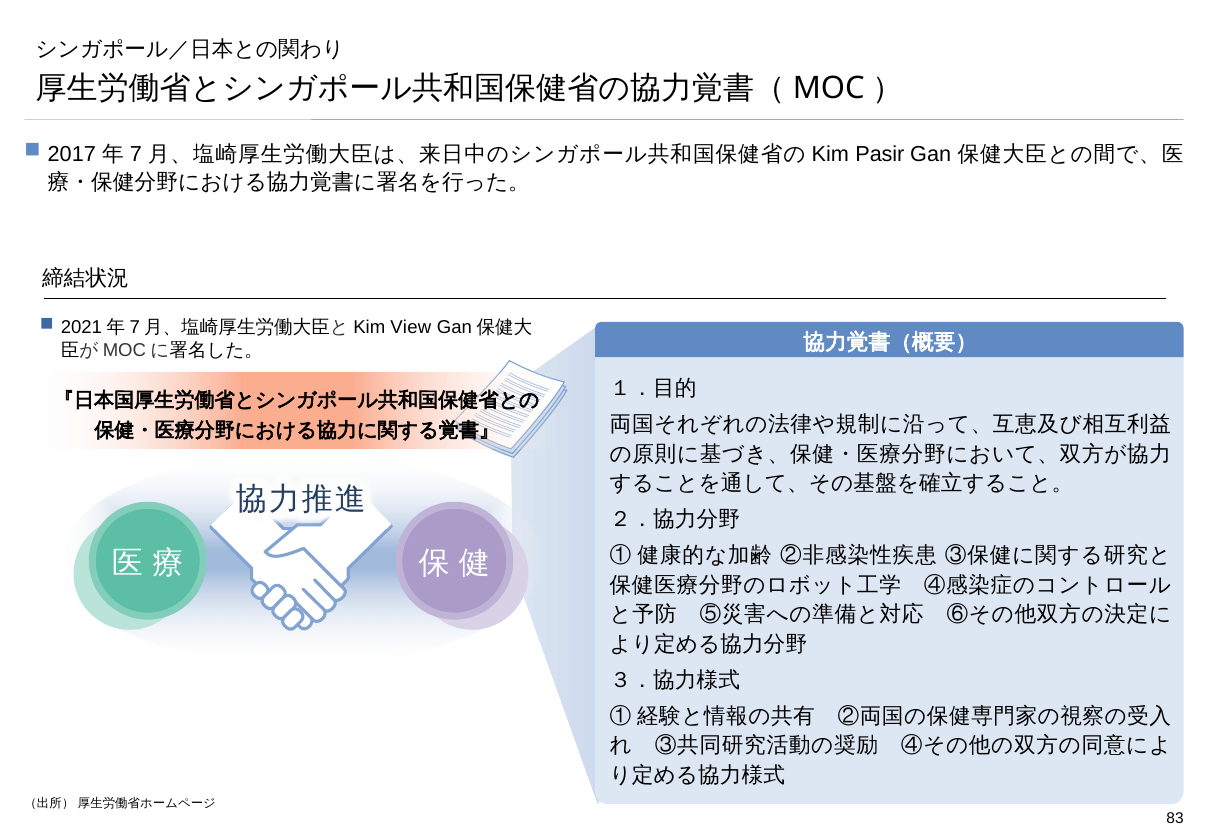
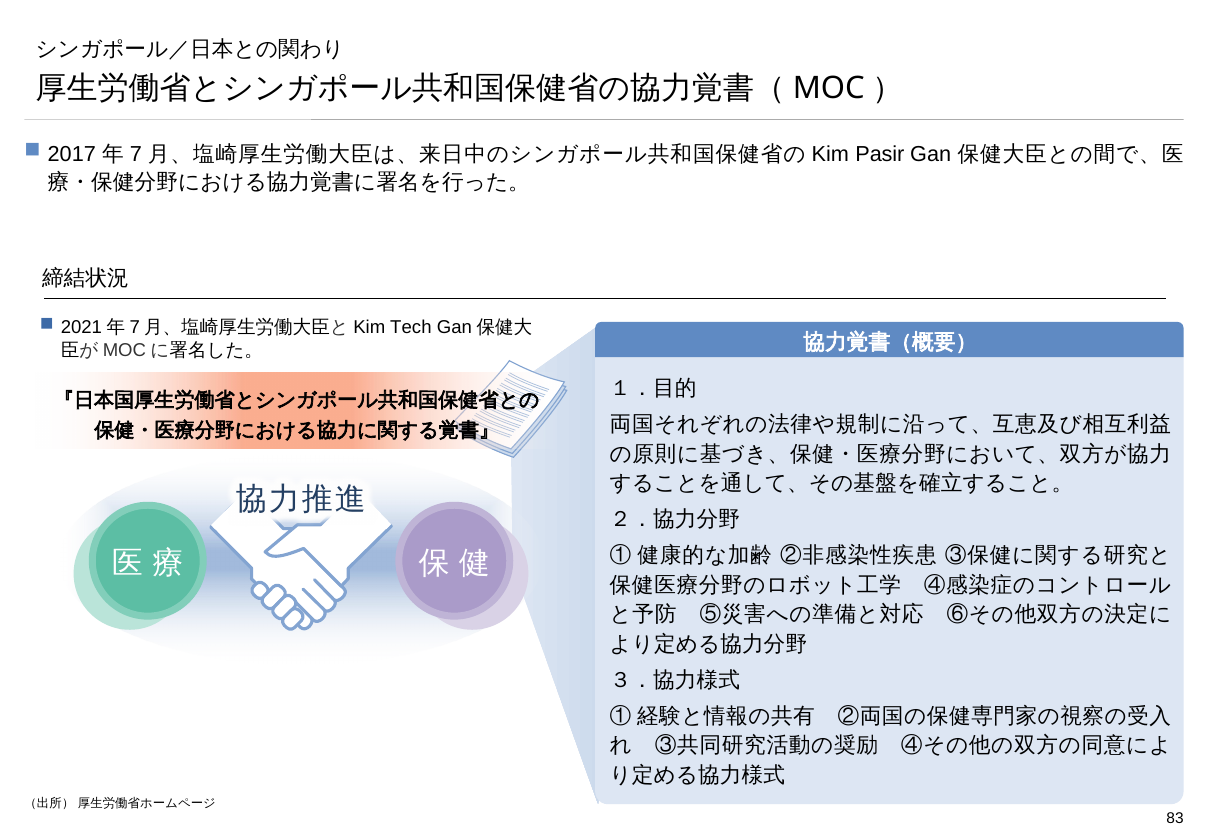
View: View -> Tech (411, 328)
